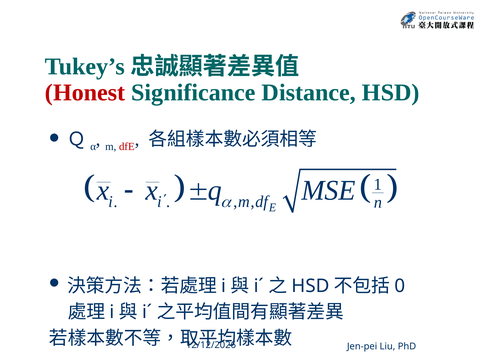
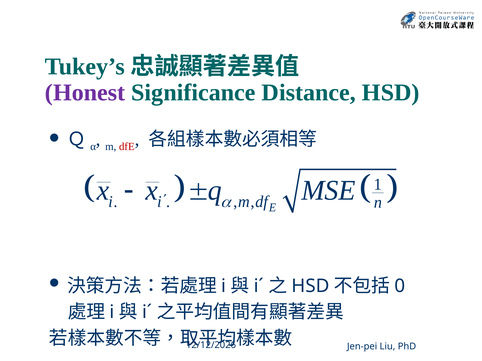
Honest colour: red -> purple (85, 93)
